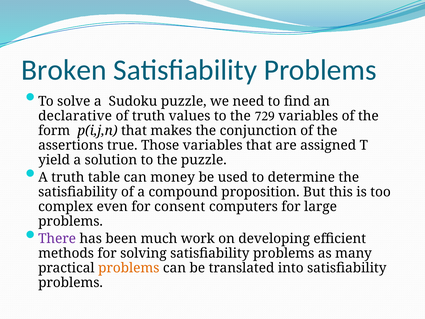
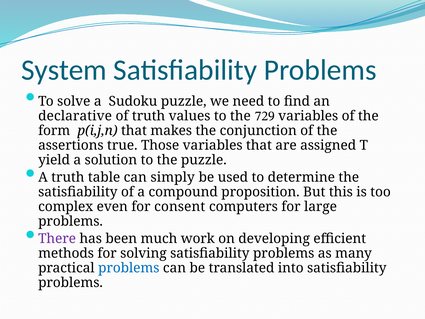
Broken: Broken -> System (64, 70)
money: money -> simply (173, 177)
problems colour: orange -> blue (129, 268)
